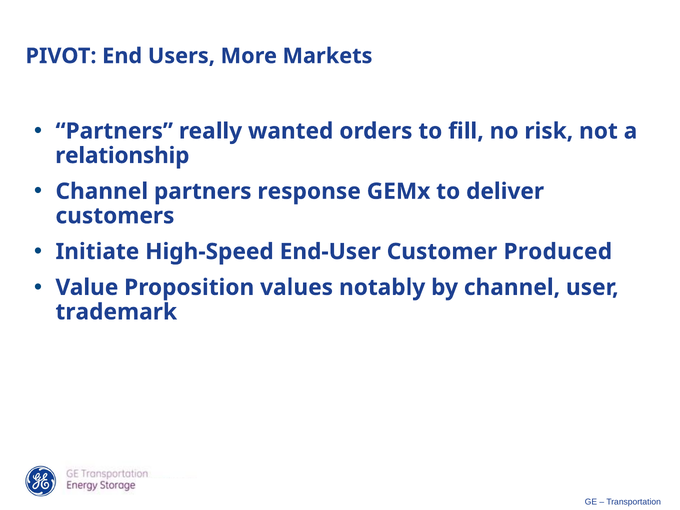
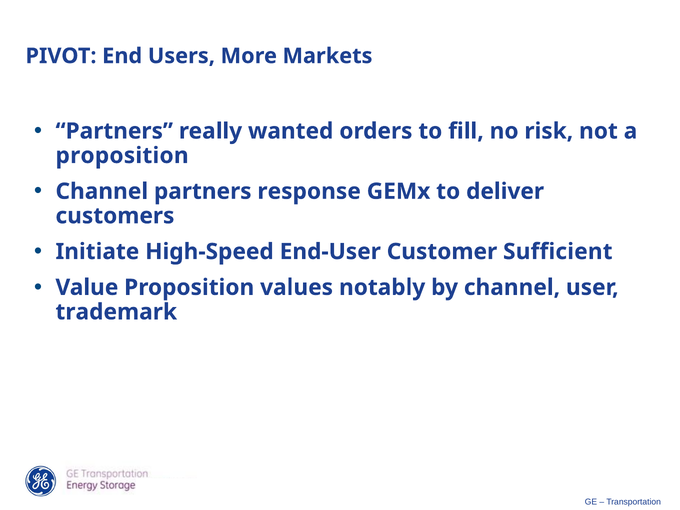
relationship: relationship -> proposition (122, 156)
Produced: Produced -> Sufficient (558, 252)
